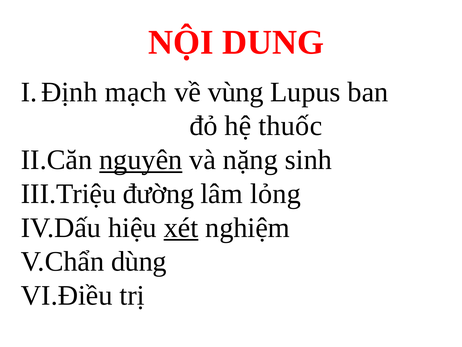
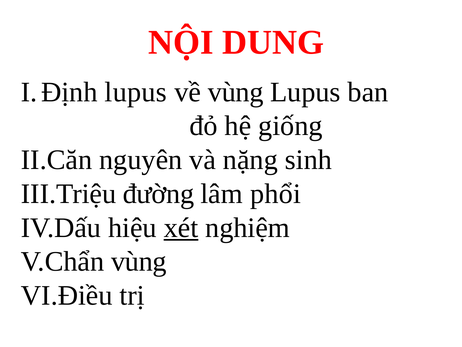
mạch: mạch -> lupus (136, 92)
thuốc: thuốc -> giống (290, 126)
nguyên underline: present -> none (141, 160)
lỏng: lỏng -> phổi (276, 194)
dùng: dùng -> vùng (139, 261)
